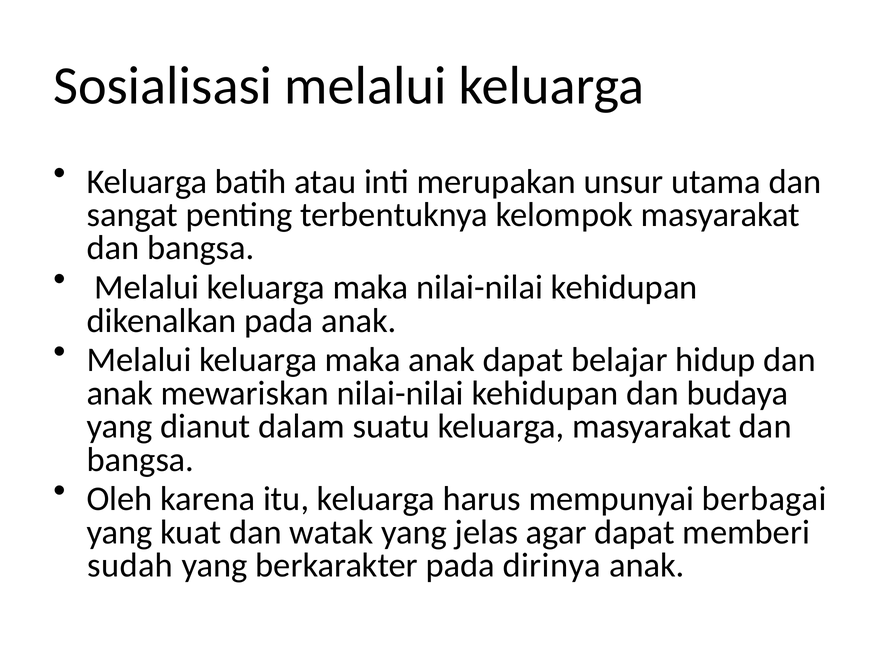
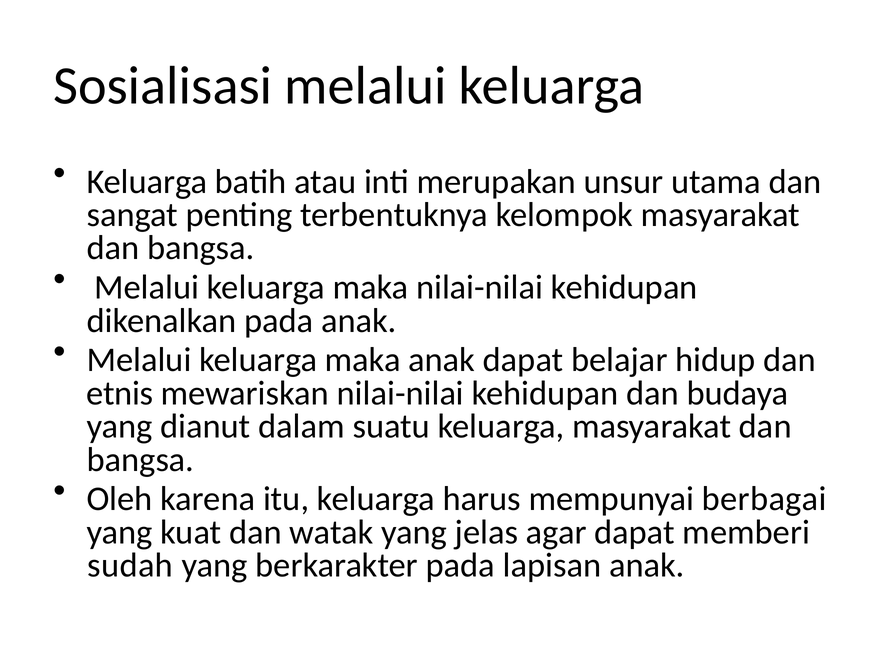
anak: anak -> etnis (120, 393)
dirinya: dirinya -> lapisan (552, 565)
